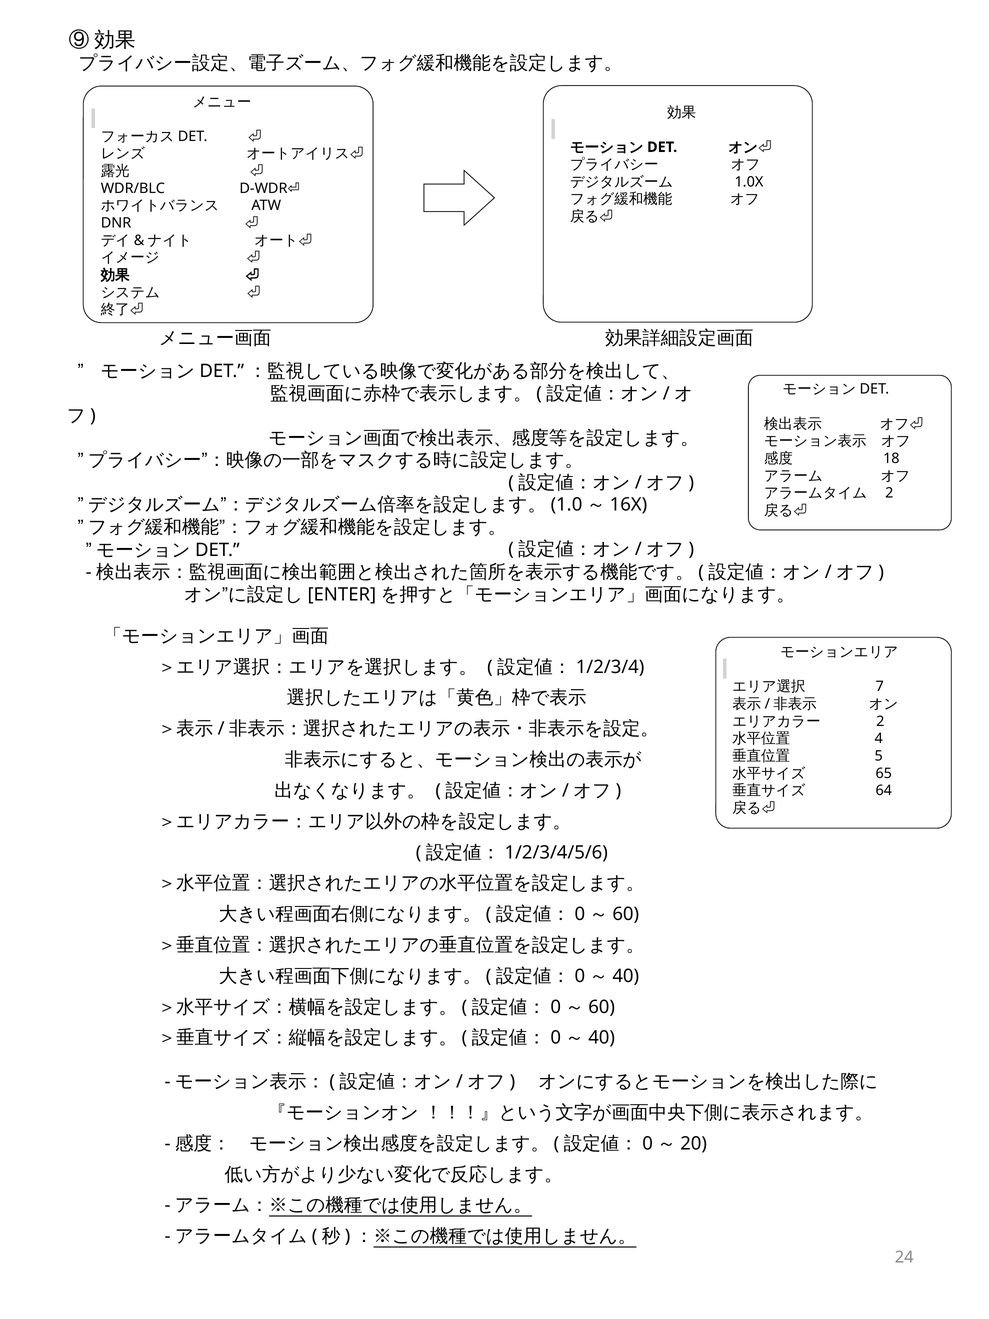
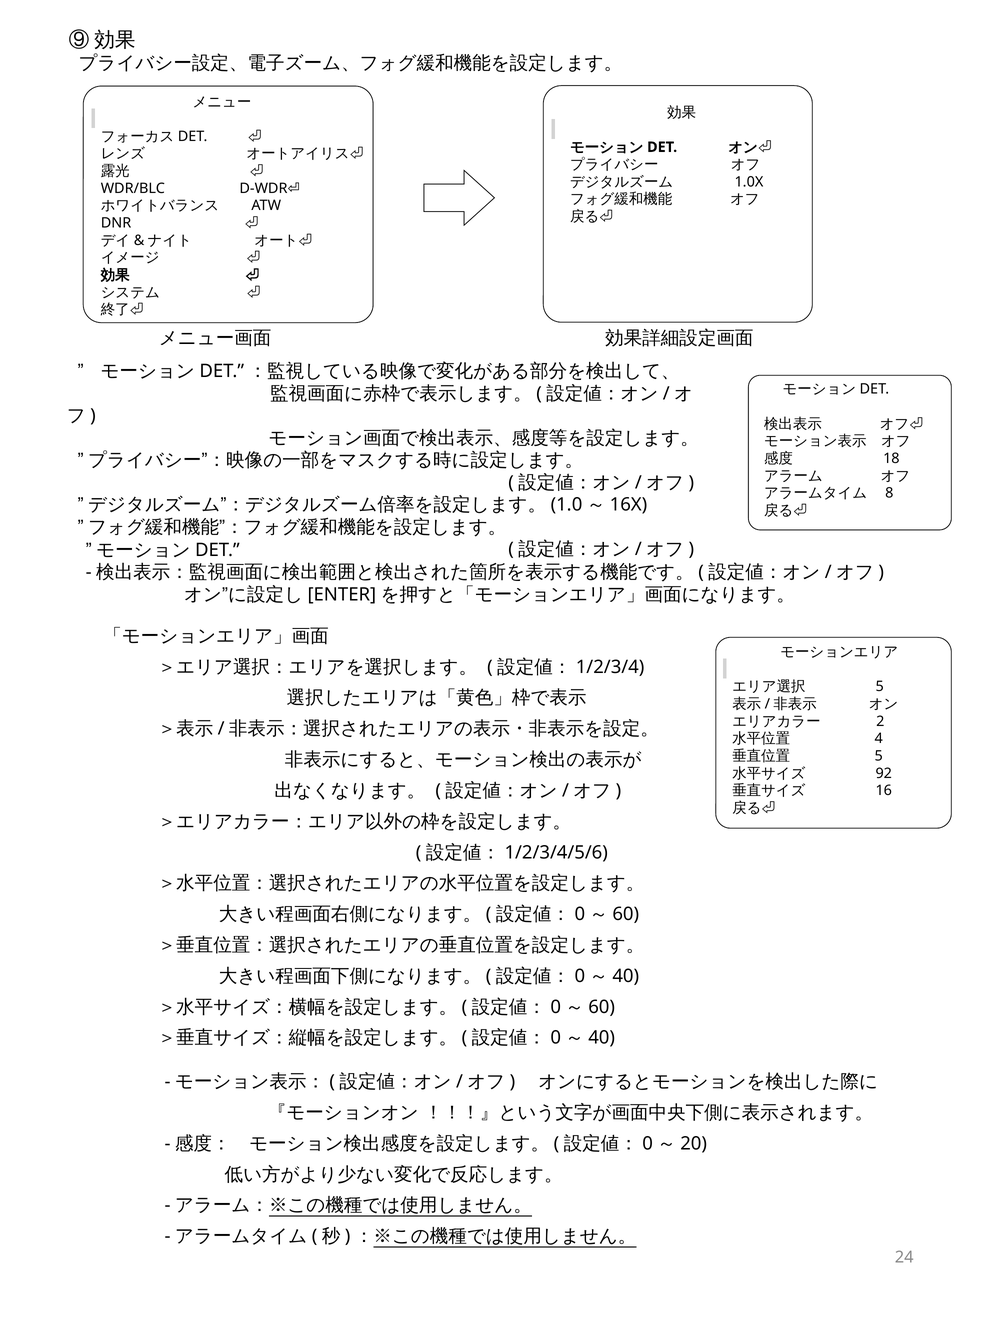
2: 2 -> 8 (889, 493)
7: 7 -> 5 (880, 686)
65: 65 -> 92 (884, 773)
64: 64 -> 16 (884, 790)
